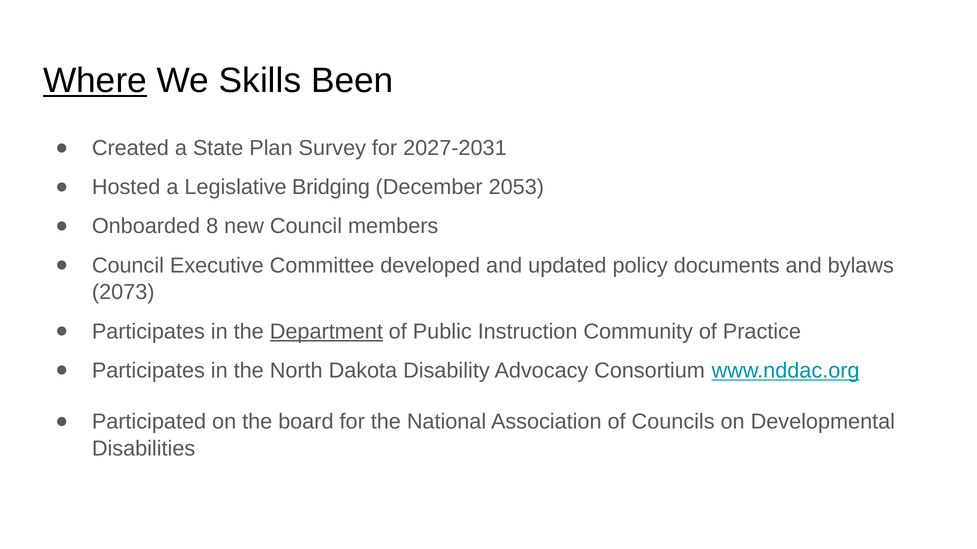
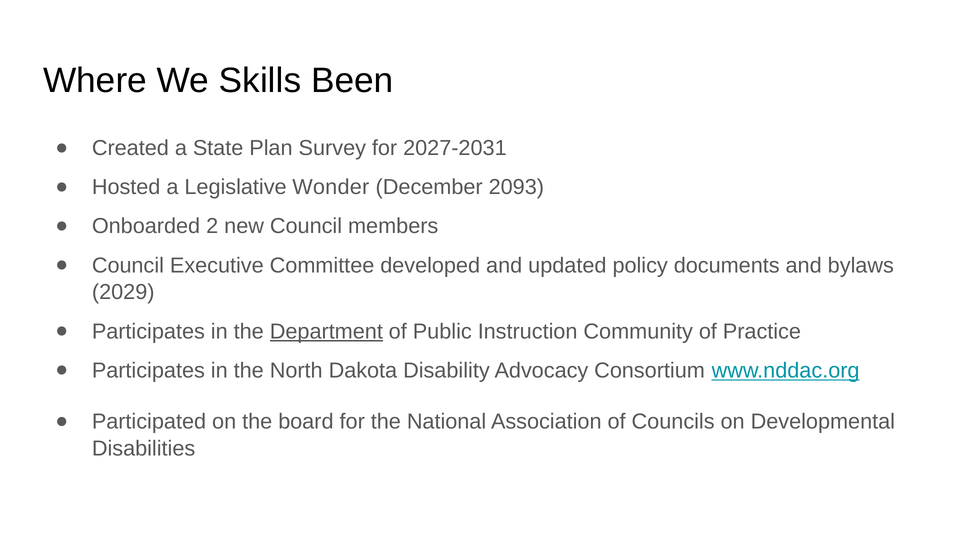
Where underline: present -> none (95, 81)
Bridging: Bridging -> Wonder (331, 187)
2053: 2053 -> 2093 (516, 187)
8: 8 -> 2 (212, 227)
2073: 2073 -> 2029 (123, 293)
